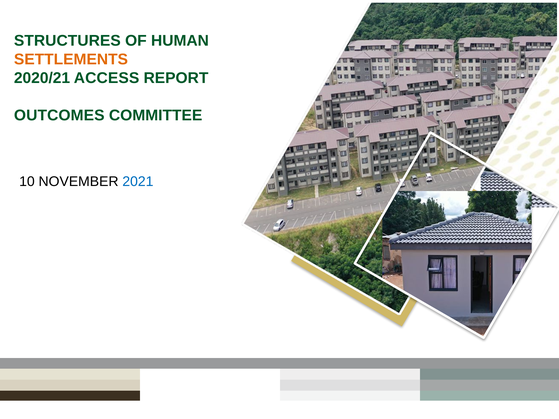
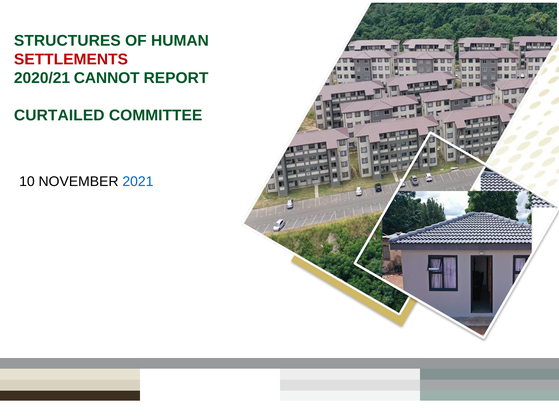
SETTLEMENTS colour: orange -> red (71, 59)
ACCESS: ACCESS -> CANNOT (107, 78)
OUTCOMES: OUTCOMES -> CURTAILED (59, 115)
